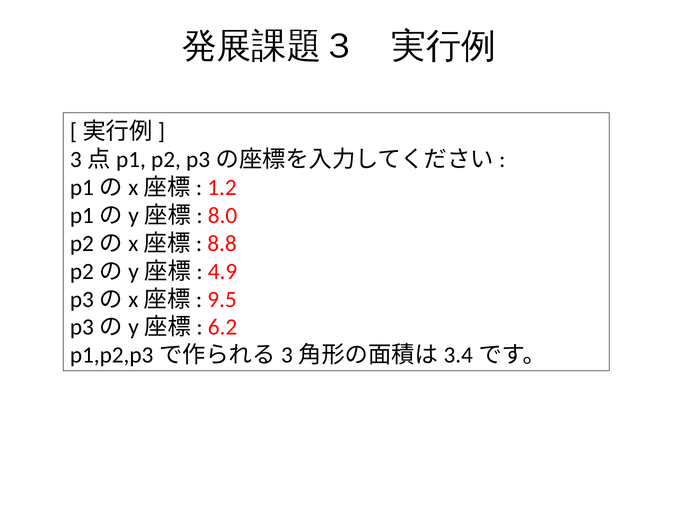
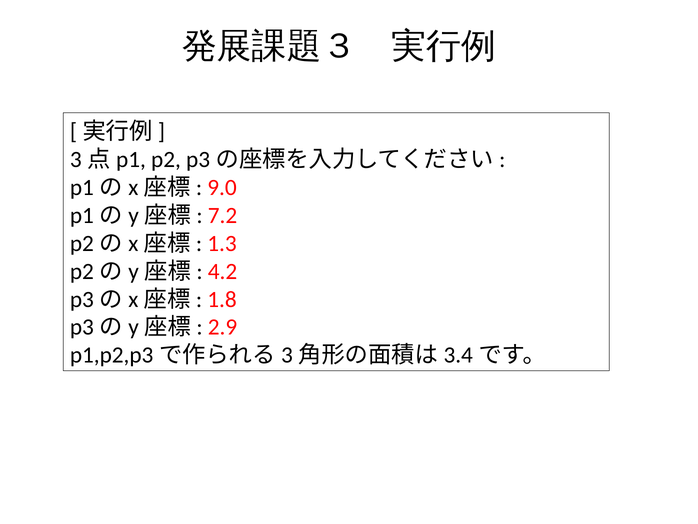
1.2: 1.2 -> 9.0 (222, 187)
8.0: 8.0 -> 7.2 (223, 215)
8.8: 8.8 -> 1.3 (222, 243)
4.9: 4.9 -> 4.2 (223, 271)
9.5: 9.5 -> 1.8 (222, 299)
6.2: 6.2 -> 2.9 (223, 327)
